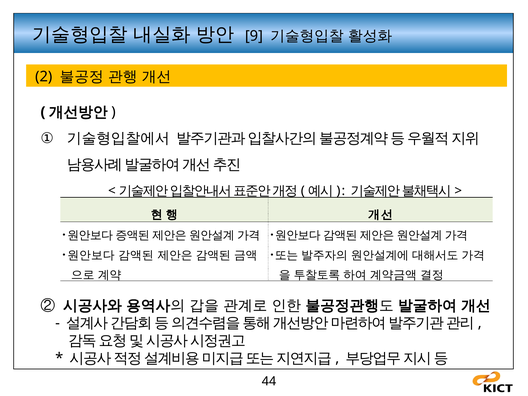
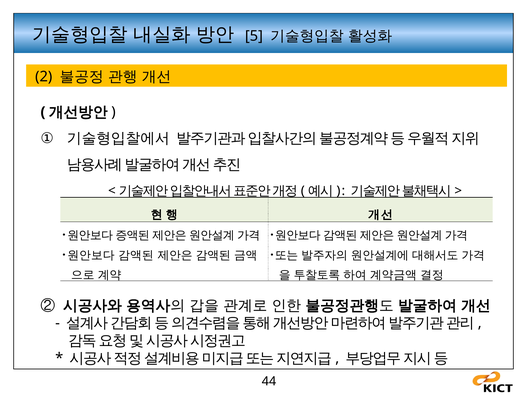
9: 9 -> 5 (254, 36)
